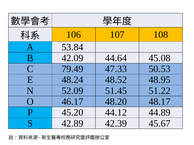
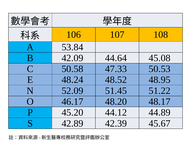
79.49: 79.49 -> 50.58 (72, 69)
